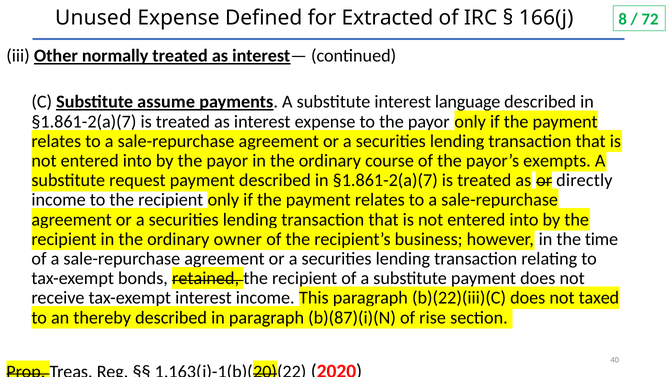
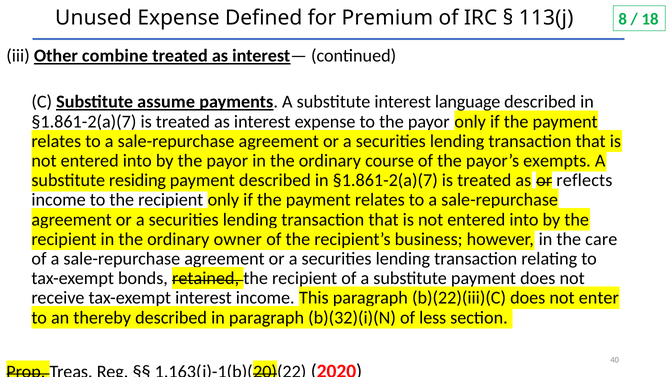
Extracted: Extracted -> Premium (387, 18)
166(j: 166(j -> 113(j (546, 18)
72: 72 -> 18 (650, 19)
normally: normally -> combine (115, 56)
request: request -> residing (138, 180)
directly: directly -> reflects (584, 180)
time: time -> care (601, 239)
taxed: taxed -> enter (599, 298)
b)(87)(i)(N: b)(87)(i)(N -> b)(32)(i)(N (352, 317)
rise: rise -> less (433, 317)
